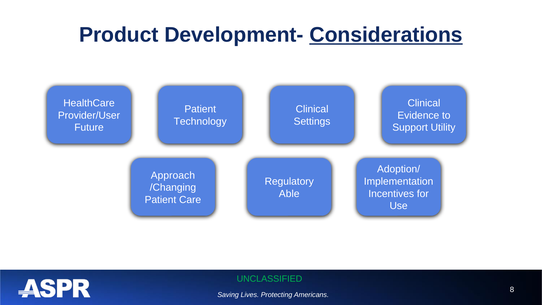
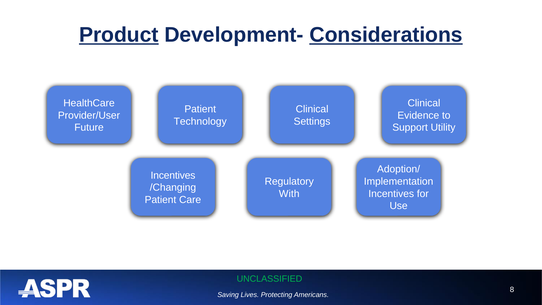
Product underline: none -> present (119, 35)
Approach: Approach -> Incentives (173, 175)
Able: Able -> With (289, 194)
